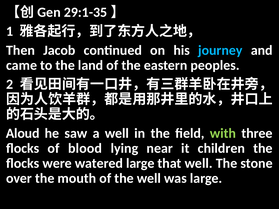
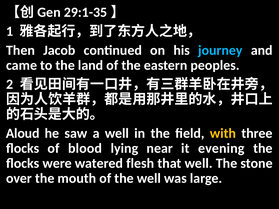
with colour: light green -> yellow (223, 133)
children: children -> evening (221, 148)
watered large: large -> flesh (140, 164)
